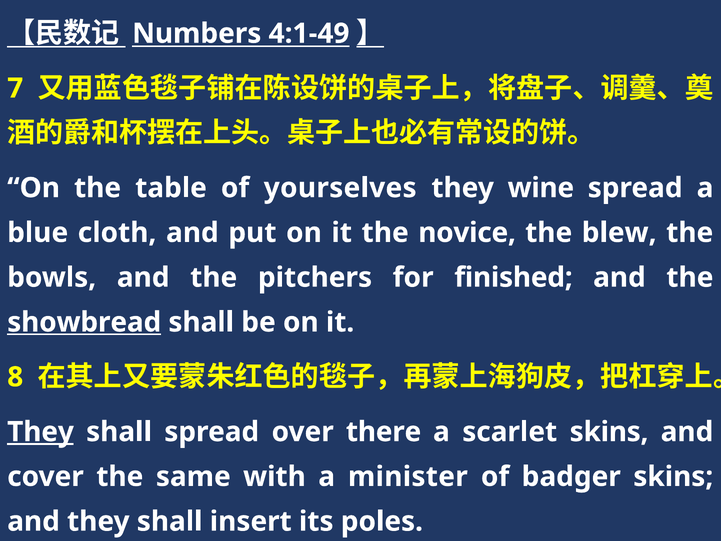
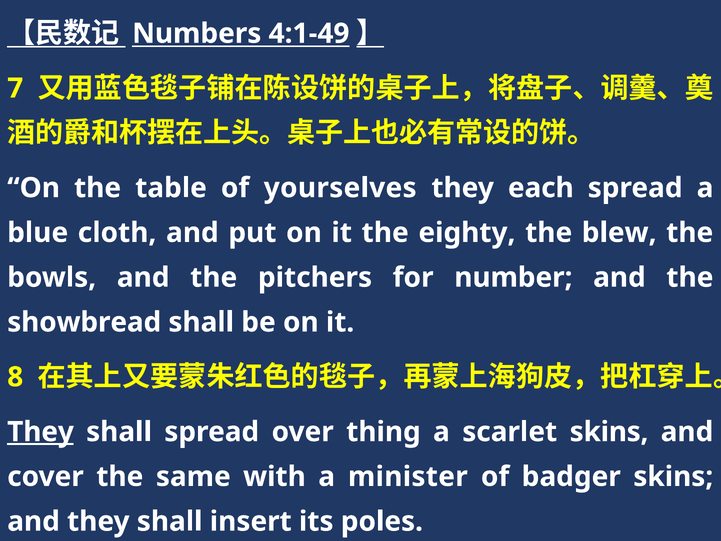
wine: wine -> each (541, 188)
novice: novice -> eighty (467, 233)
finished: finished -> number (513, 277)
showbread underline: present -> none (84, 322)
there: there -> thing (383, 432)
